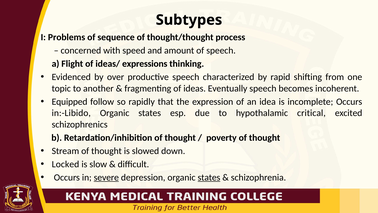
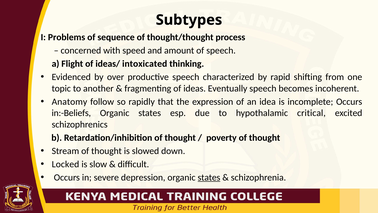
expressions: expressions -> intoxicated (145, 64)
Equipped: Equipped -> Anatomy (69, 102)
in:-Libido: in:-Libido -> in:-Beliefs (71, 113)
severe underline: present -> none (106, 177)
